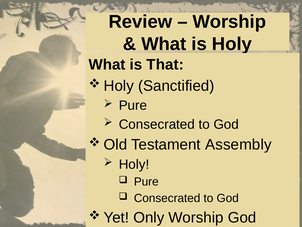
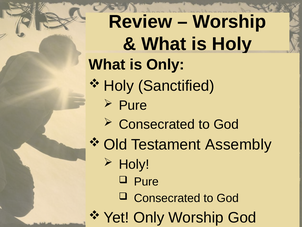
is That: That -> Only (165, 64)
